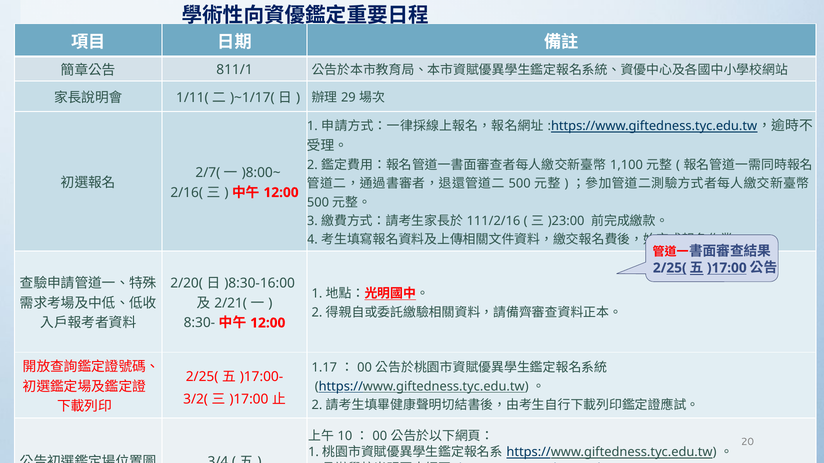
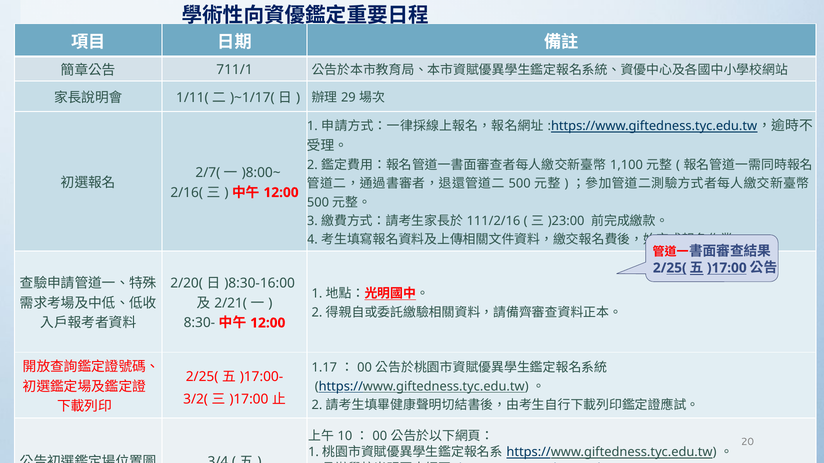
811/1: 811/1 -> 711/1 (235, 70)
